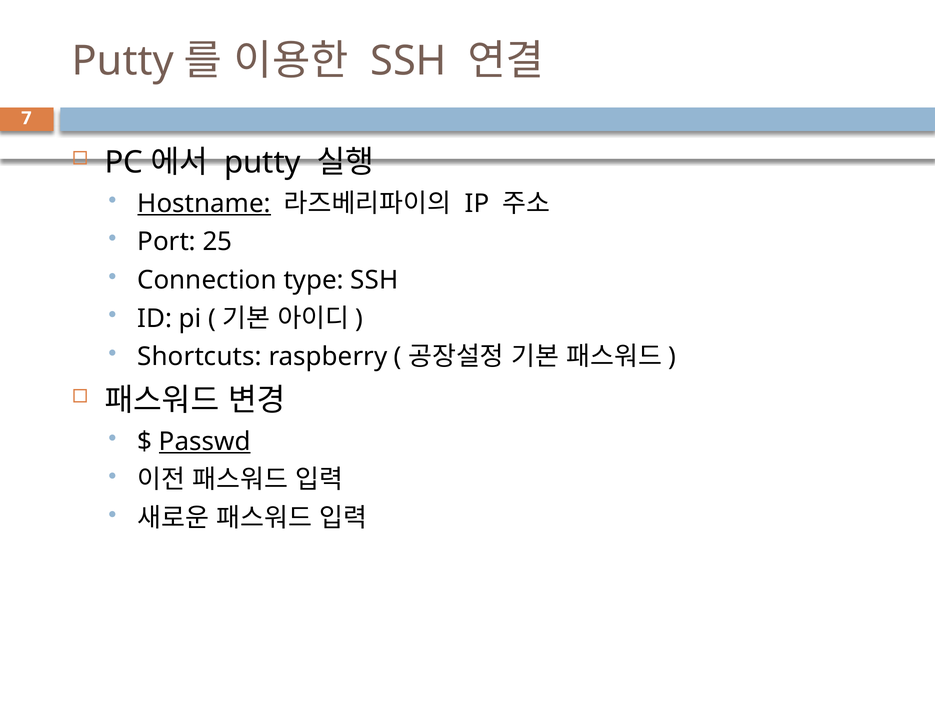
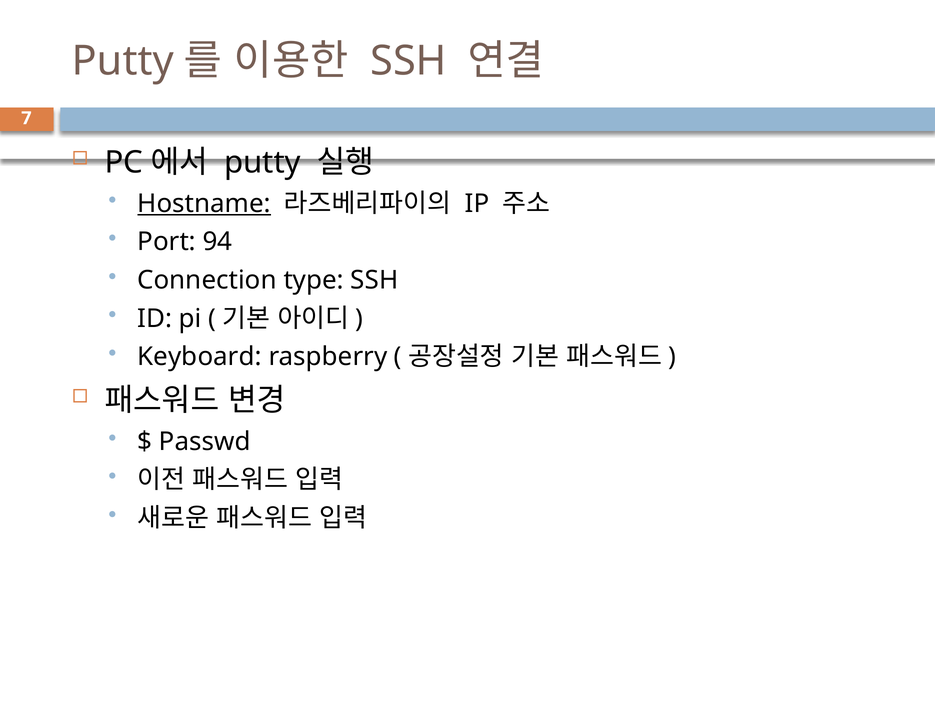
25: 25 -> 94 (217, 242)
Shortcuts: Shortcuts -> Keyboard (200, 357)
Passwd underline: present -> none (205, 442)
